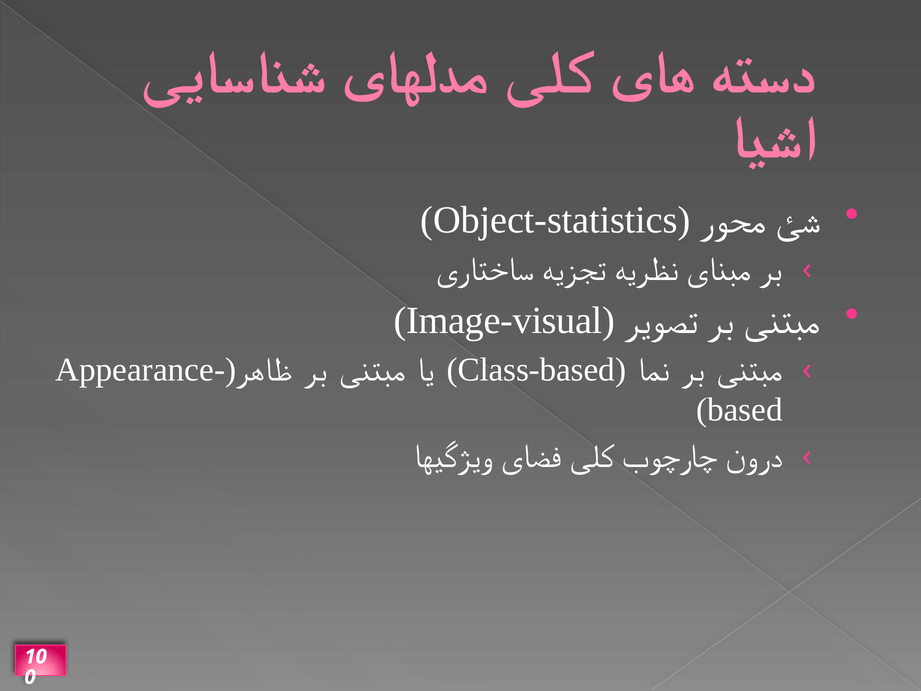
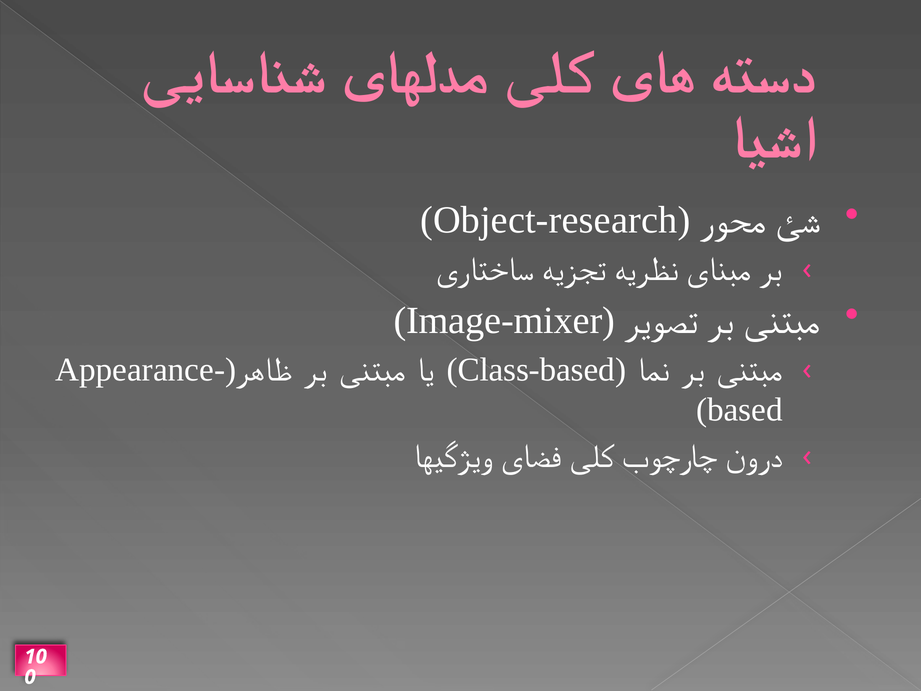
Object-statistics: Object-statistics -> Object-research (555, 220)
Image-visual: Image-visual -> Image-mixer (504, 320)
